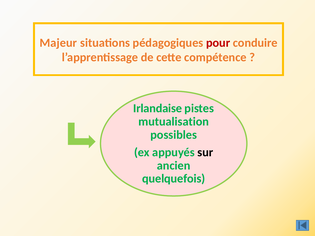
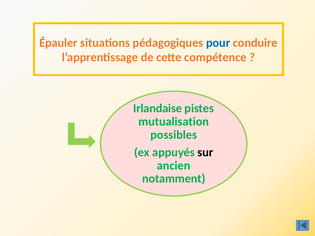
Majeur: Majeur -> Épauler (58, 43)
pour colour: red -> blue (218, 43)
quelquefois: quelquefois -> notamment (174, 179)
